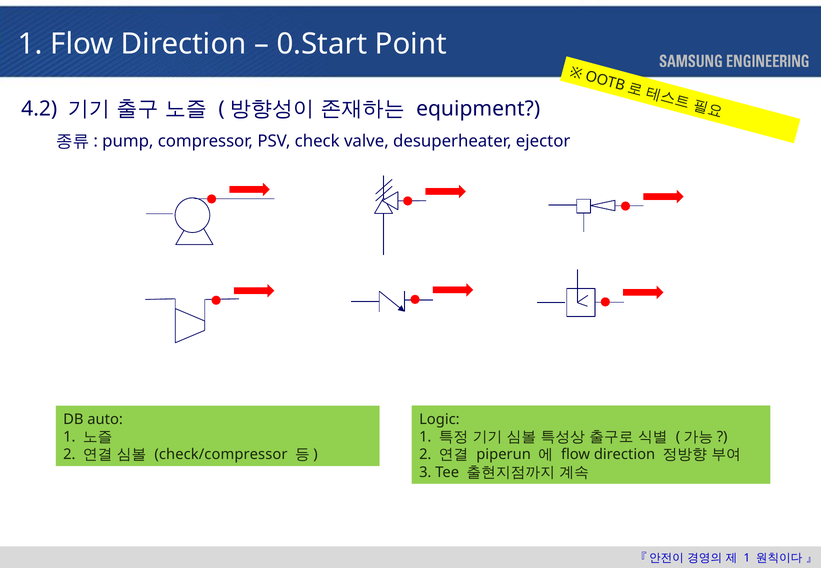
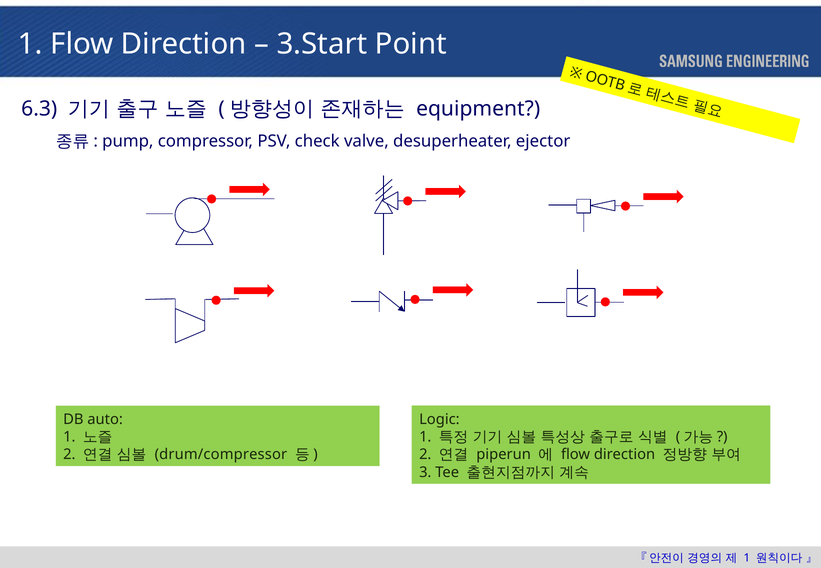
0.Start: 0.Start -> 3.Start (322, 44)
4.2: 4.2 -> 6.3 (39, 109)
check/compressor: check/compressor -> drum/compressor (221, 455)
